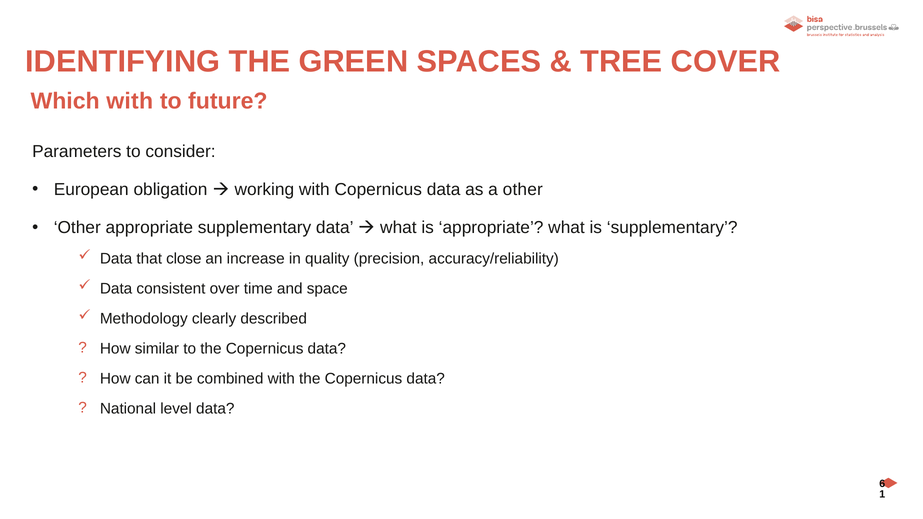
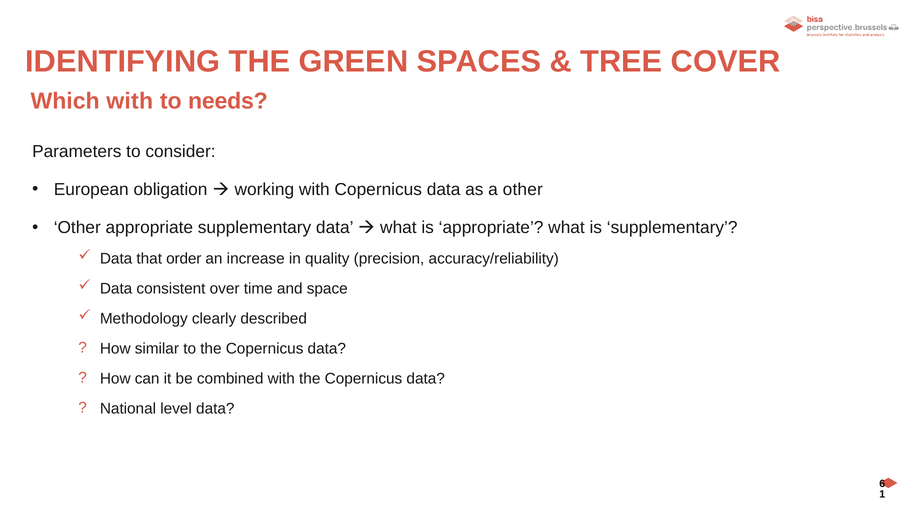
future: future -> needs (228, 101)
close: close -> order (184, 259)
